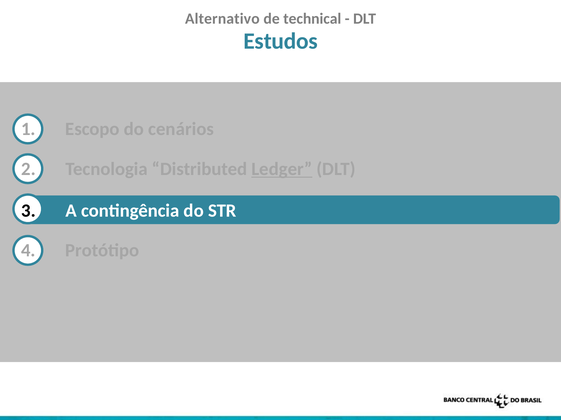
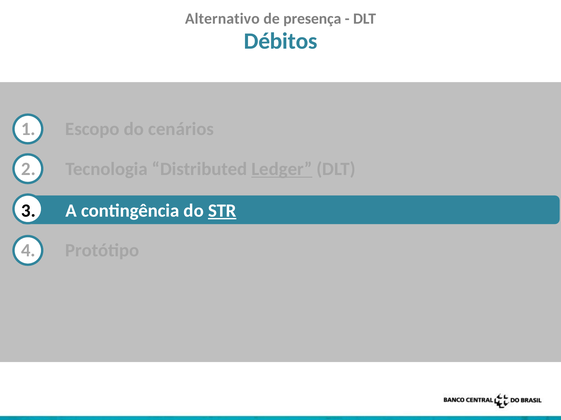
technical: technical -> presença (312, 19)
Estudos: Estudos -> Débitos (281, 41)
STR underline: none -> present (222, 211)
